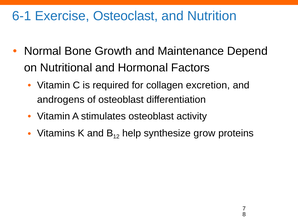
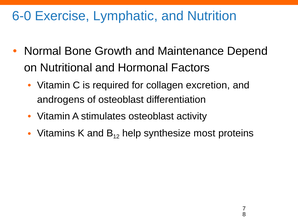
6-1: 6-1 -> 6-0 (22, 16)
Osteoclast: Osteoclast -> Lymphatic (125, 16)
grow: grow -> most (204, 134)
